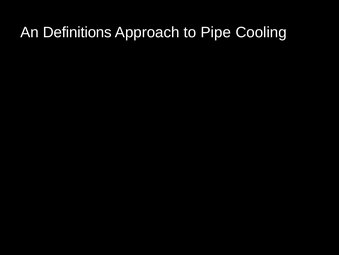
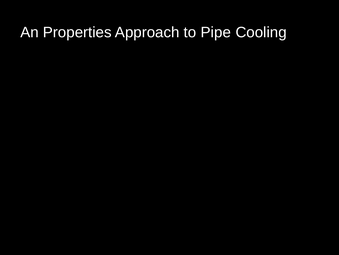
Definitions: Definitions -> Properties (77, 32)
